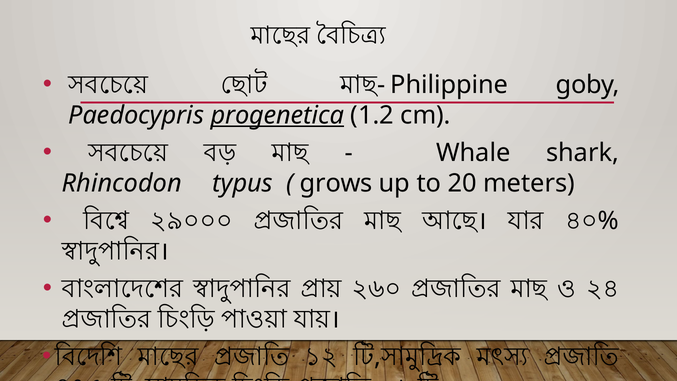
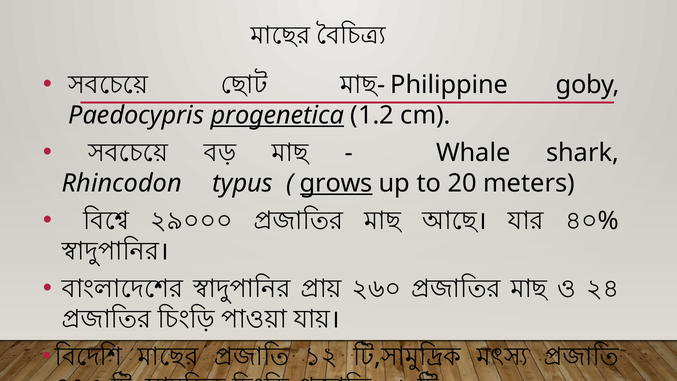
grows underline: none -> present (336, 183)
